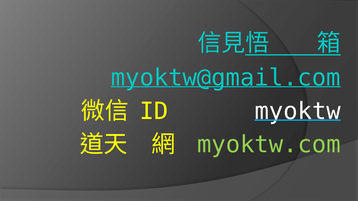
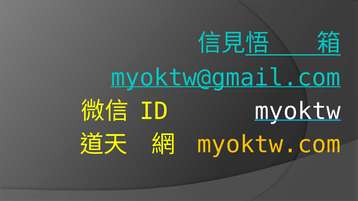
myoktw.com colour: light green -> yellow (269, 145)
